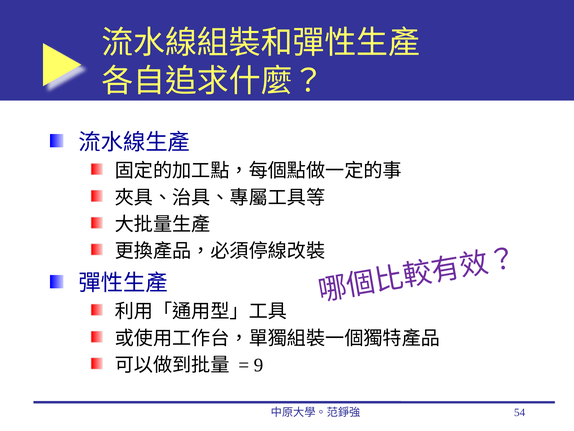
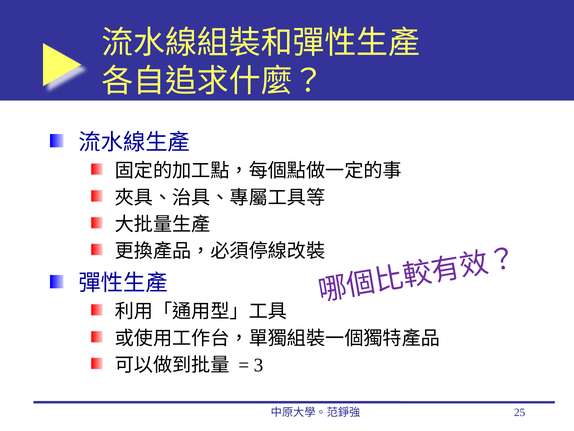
9: 9 -> 3 (259, 365)
54: 54 -> 25 (520, 412)
